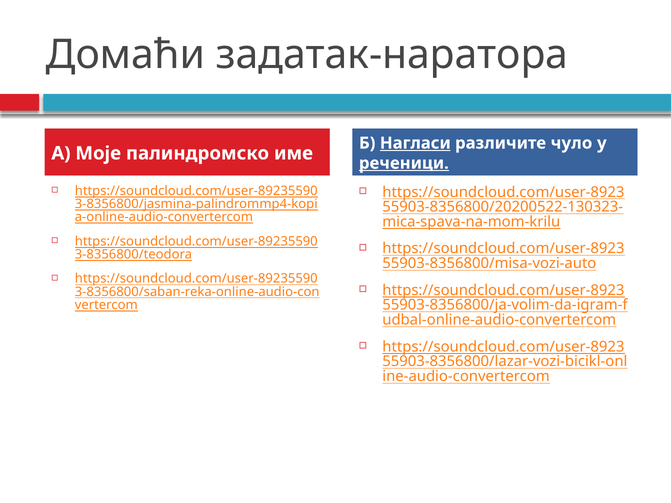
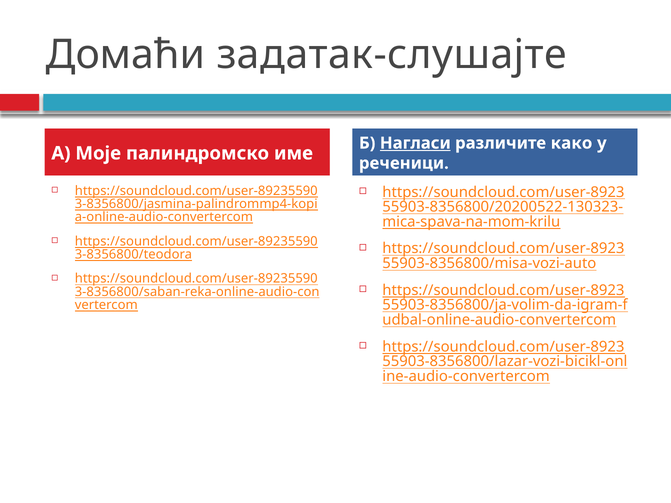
задатак-наратора: задатак-наратора -> задатак-слушајте (392, 55)
чуло: чуло -> како (571, 143)
реченици underline: present -> none (404, 163)
